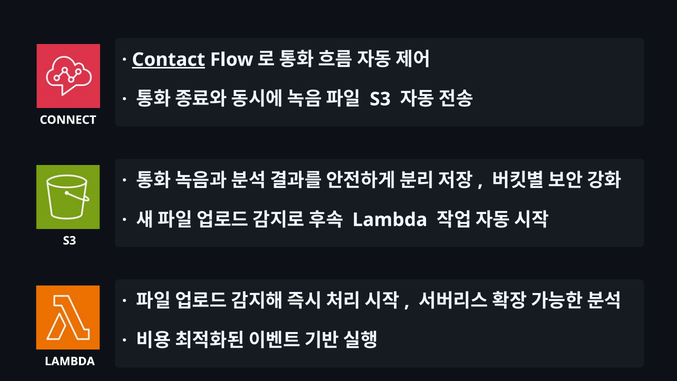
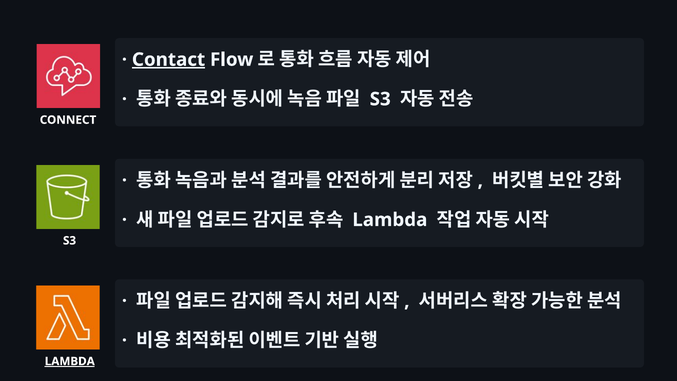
LAMBDA underline: none -> present (70, 361)
